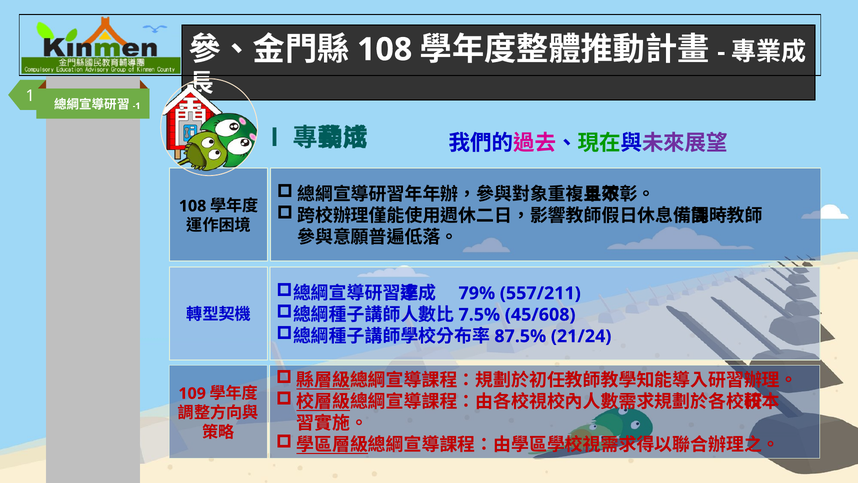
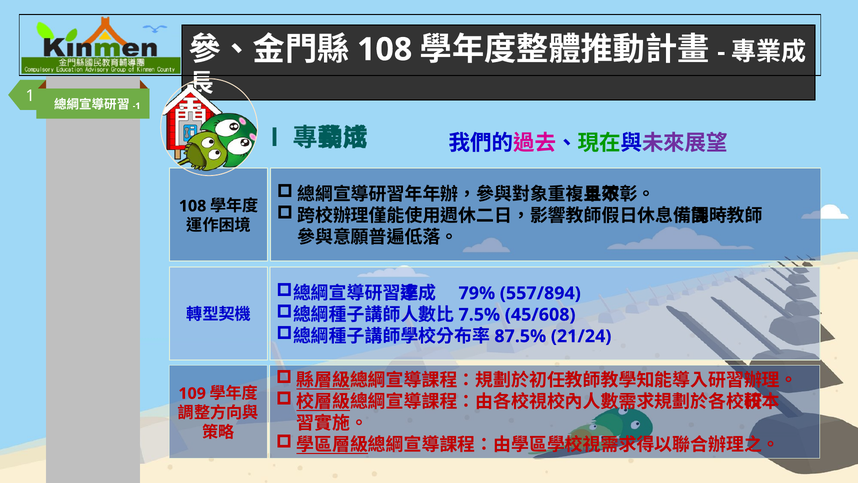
557/211: 557/211 -> 557/894 (540, 293)
